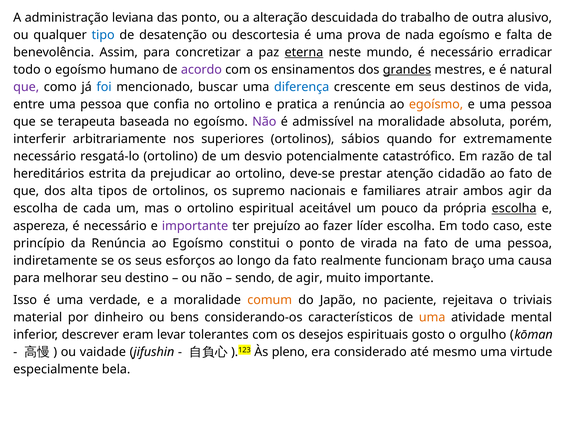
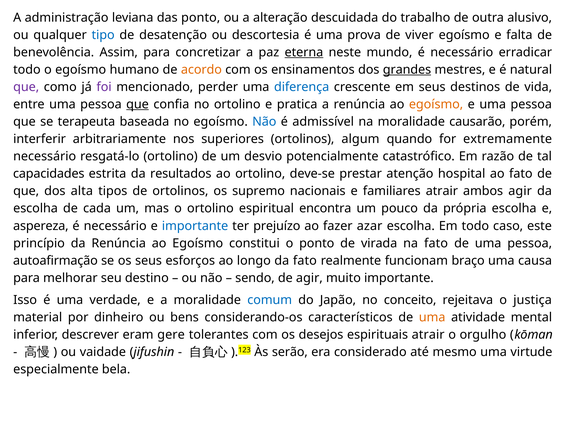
nada: nada -> viver (419, 35)
acordo colour: purple -> orange (201, 70)
foi colour: blue -> purple (104, 87)
buscar: buscar -> perder (218, 87)
que underline: none -> present (138, 104)
Não colour: purple -> blue (264, 122)
absoluta: absoluta -> causarão (477, 122)
sábios: sábios -> algum (360, 139)
hereditários: hereditários -> capacidades (49, 174)
prejudicar: prejudicar -> resultados (181, 174)
cidadão: cidadão -> hospital (462, 174)
aceitável: aceitável -> encontra (325, 208)
escolha underline: present -> none (514, 208)
importante colour: purple -> blue (195, 226)
líder: líder -> azar (370, 226)
indiretamente: indiretamente -> autoafirmação (55, 260)
comum colour: orange -> blue (270, 300)
paciente: paciente -> conceito (410, 300)
triviais: triviais -> justiça (533, 300)
levar: levar -> gere (171, 334)
espirituais gosto: gosto -> atrair (428, 334)
pleno: pleno -> serão (290, 352)
